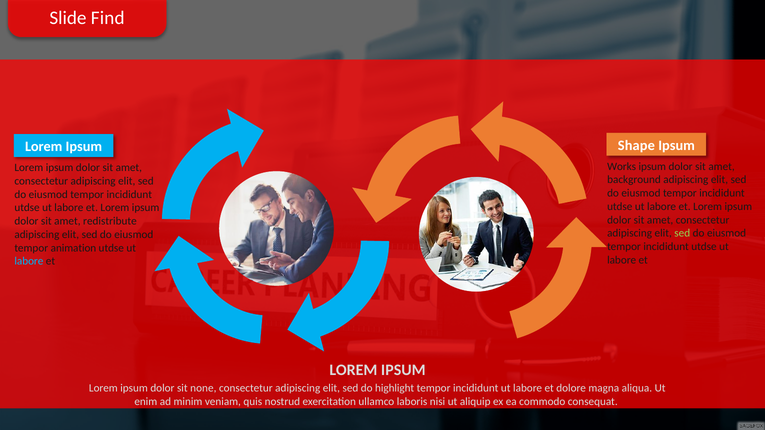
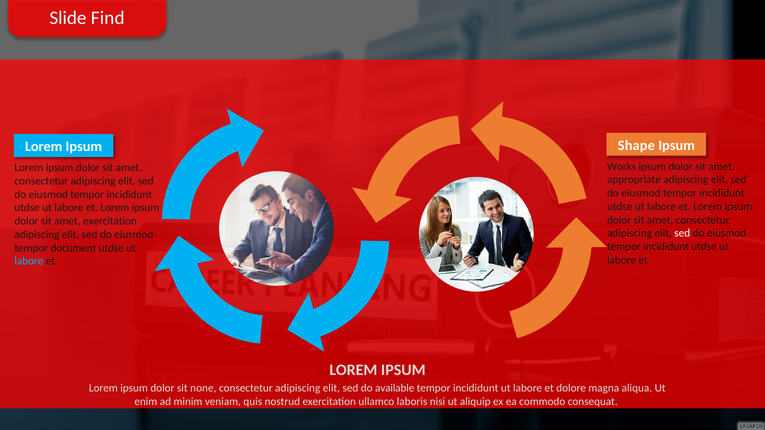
background: background -> appropriate (634, 180)
amet redistribute: redistribute -> exercitation (110, 221)
sed colour: light green -> white (682, 233)
animation: animation -> document (73, 248)
highlight: highlight -> available (395, 388)
